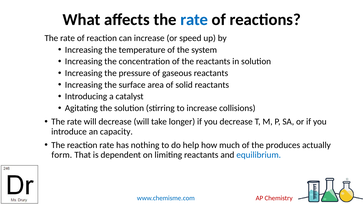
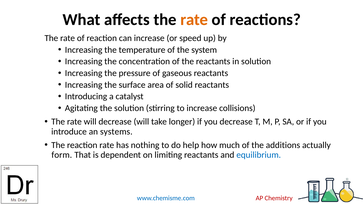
rate colour: blue -> orange (194, 20)
capacity: capacity -> systems (116, 132)
produces: produces -> additions (283, 145)
